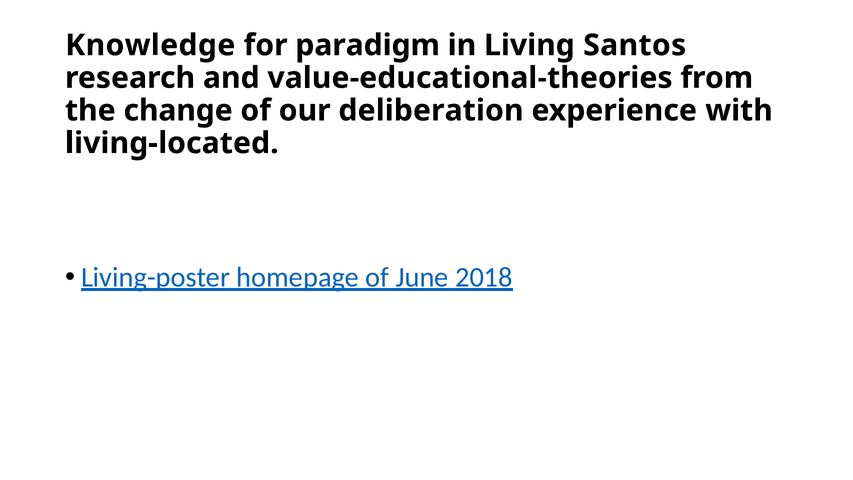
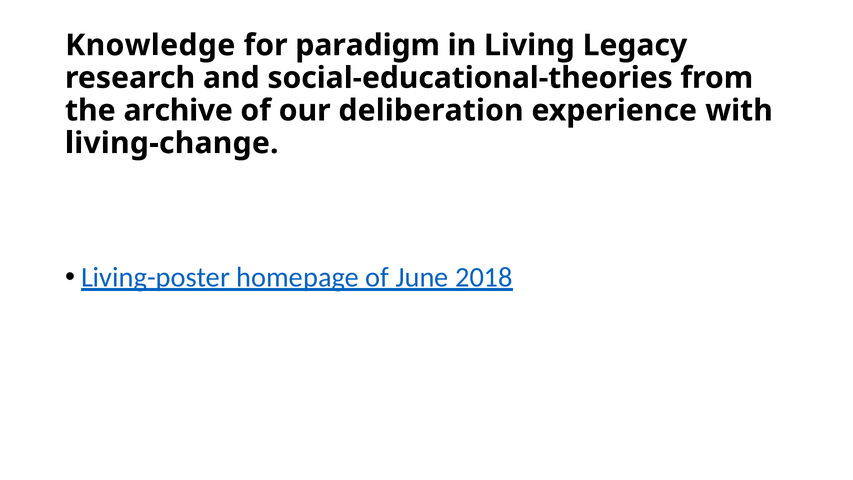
Santos: Santos -> Legacy (635, 45)
value-educational-theories: value-educational-theories -> social-educational-theories (470, 78)
change: change -> archive (178, 110)
living-located: living-located -> living-change (172, 143)
